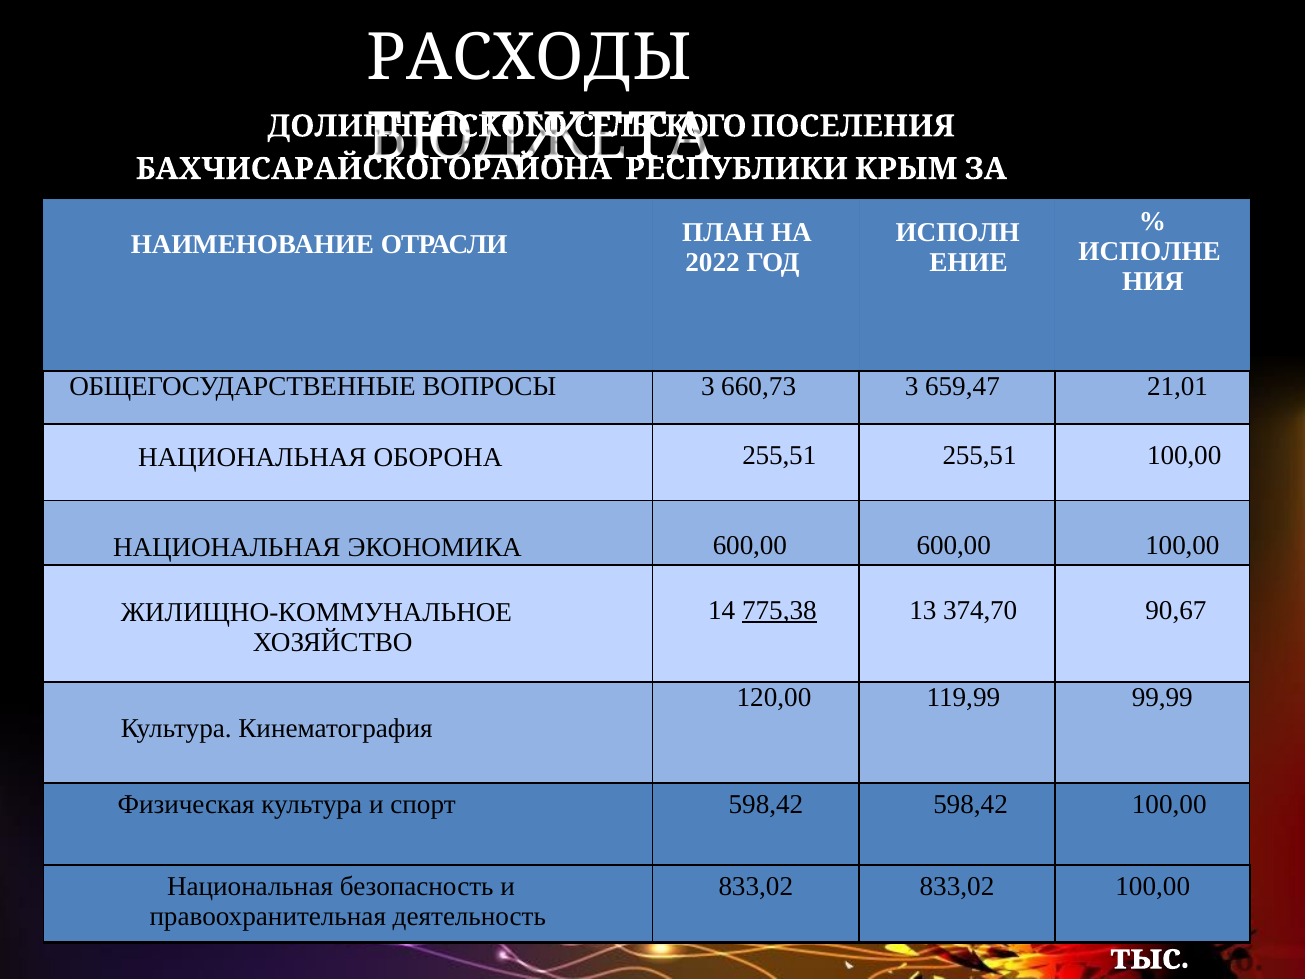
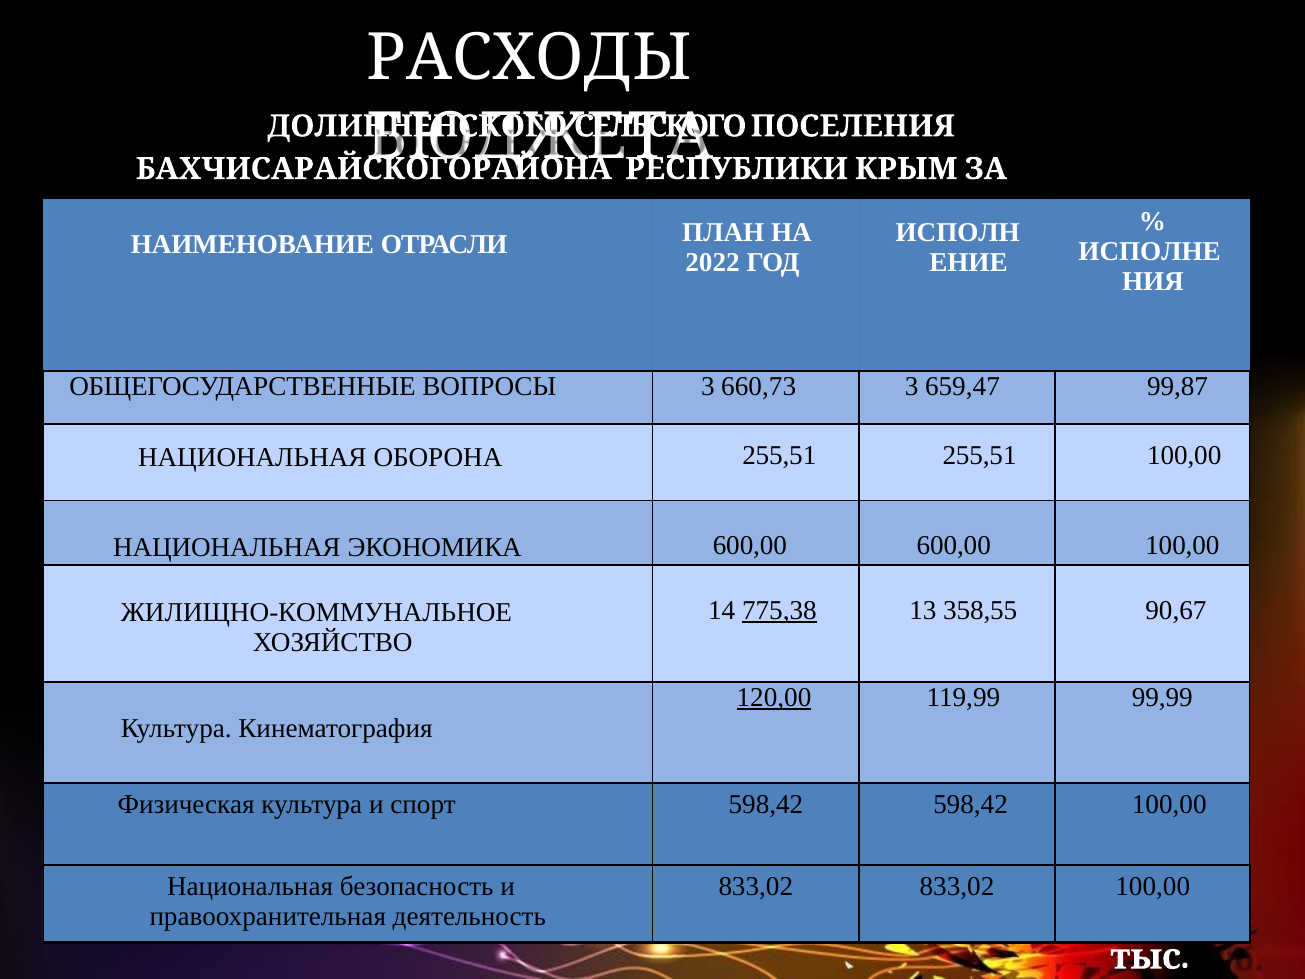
21,01: 21,01 -> 99,87 (1178, 386)
374,70: 374,70 -> 358,55 (980, 610)
120,00 underline: none -> present (774, 697)
